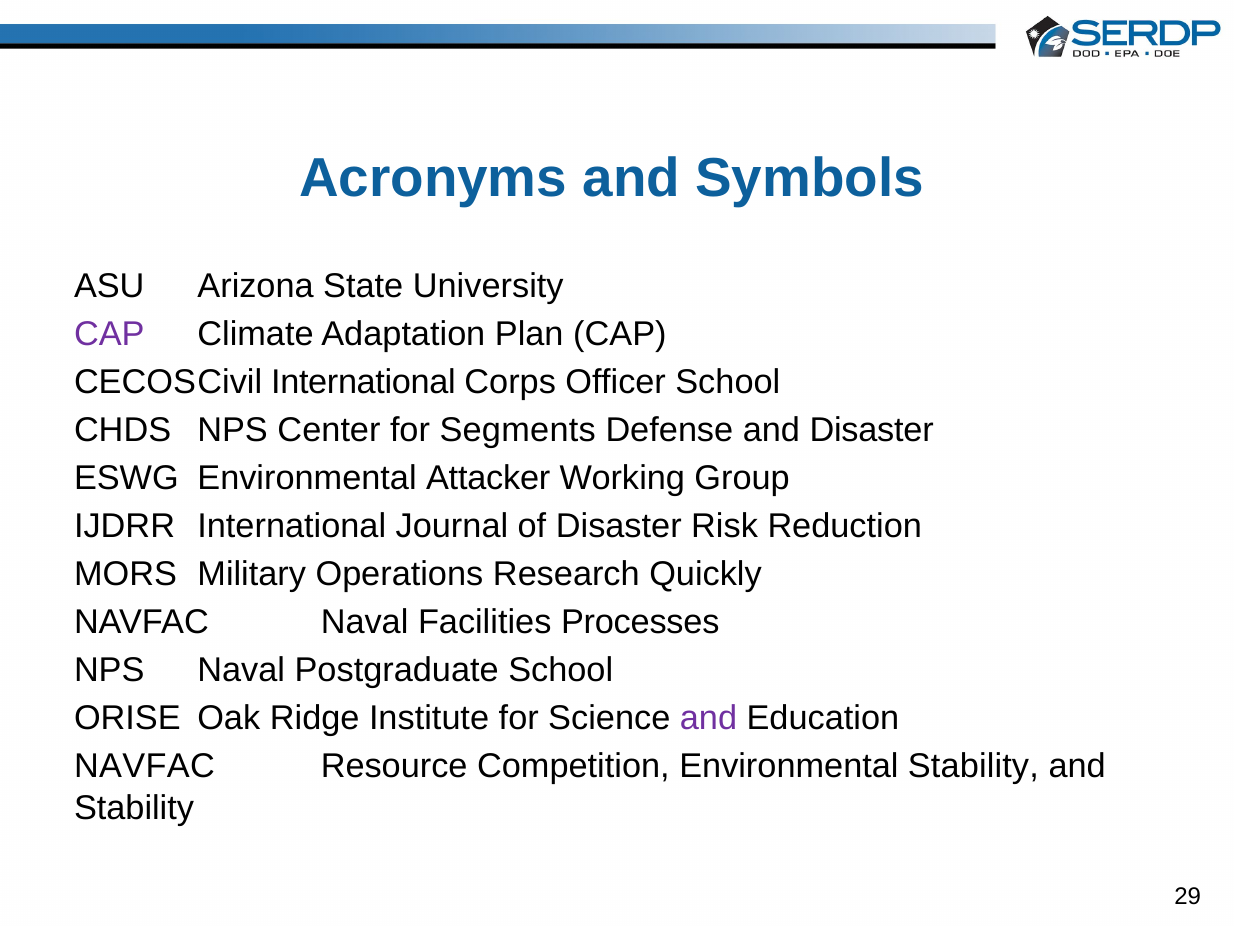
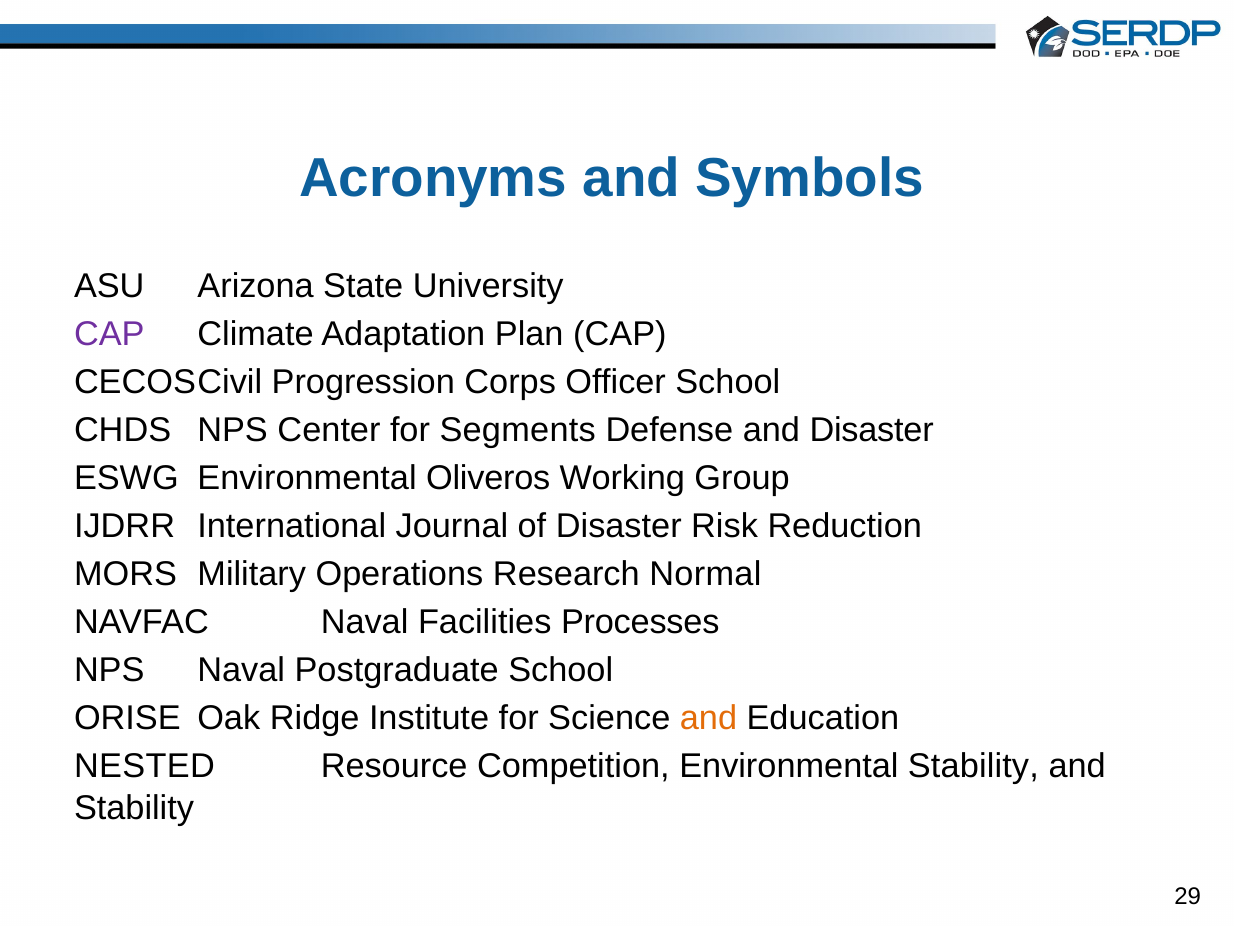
International: International -> Progression (363, 382)
Attacker: Attacker -> Oliveros (488, 478)
Quickly: Quickly -> Normal (705, 574)
and colour: purple -> orange (709, 718)
NAVFAC: NAVFAC -> NESTED (144, 766)
